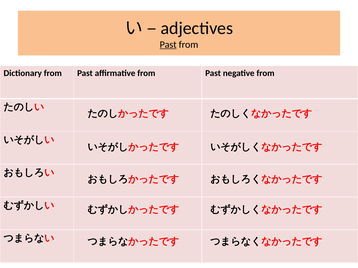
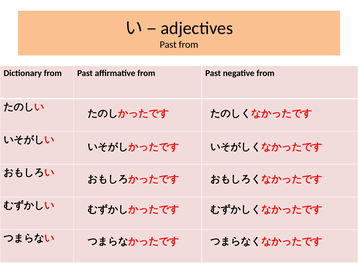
Past underline: present -> none (168, 45)
